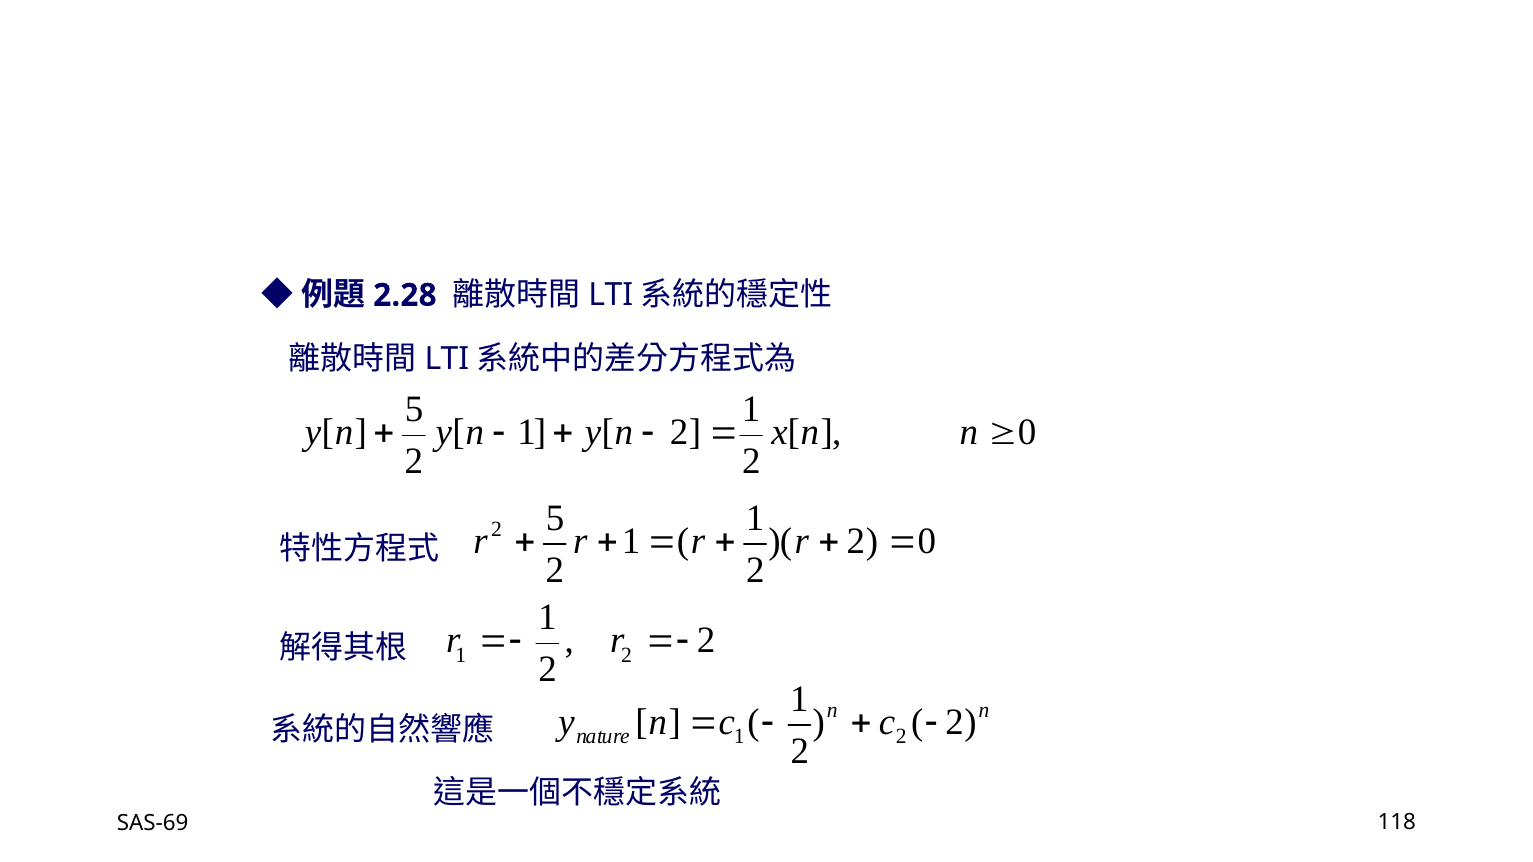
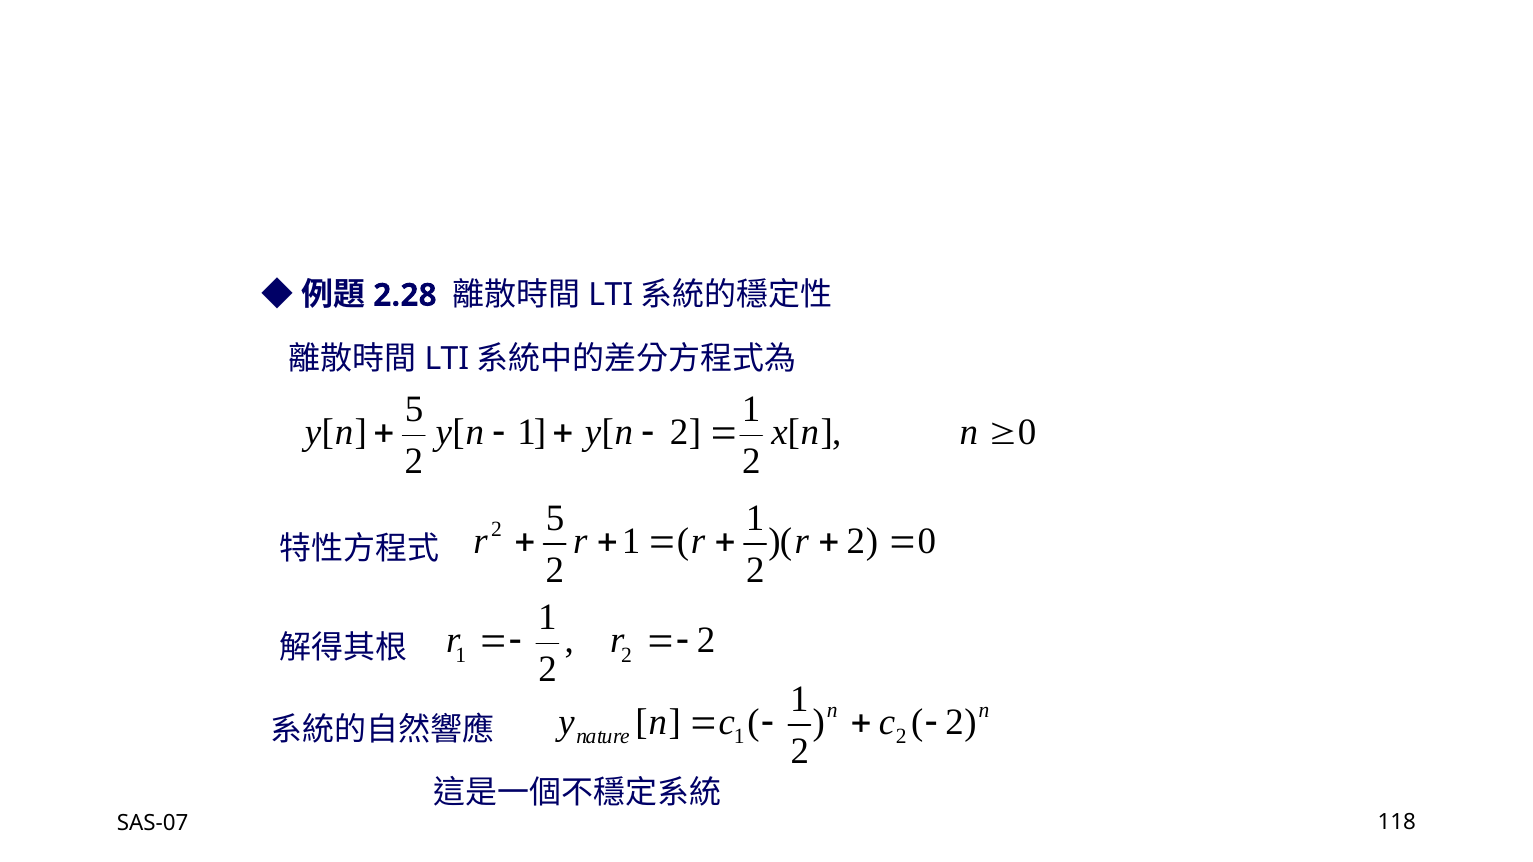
SAS-69: SAS-69 -> SAS-07 (153, 824)
